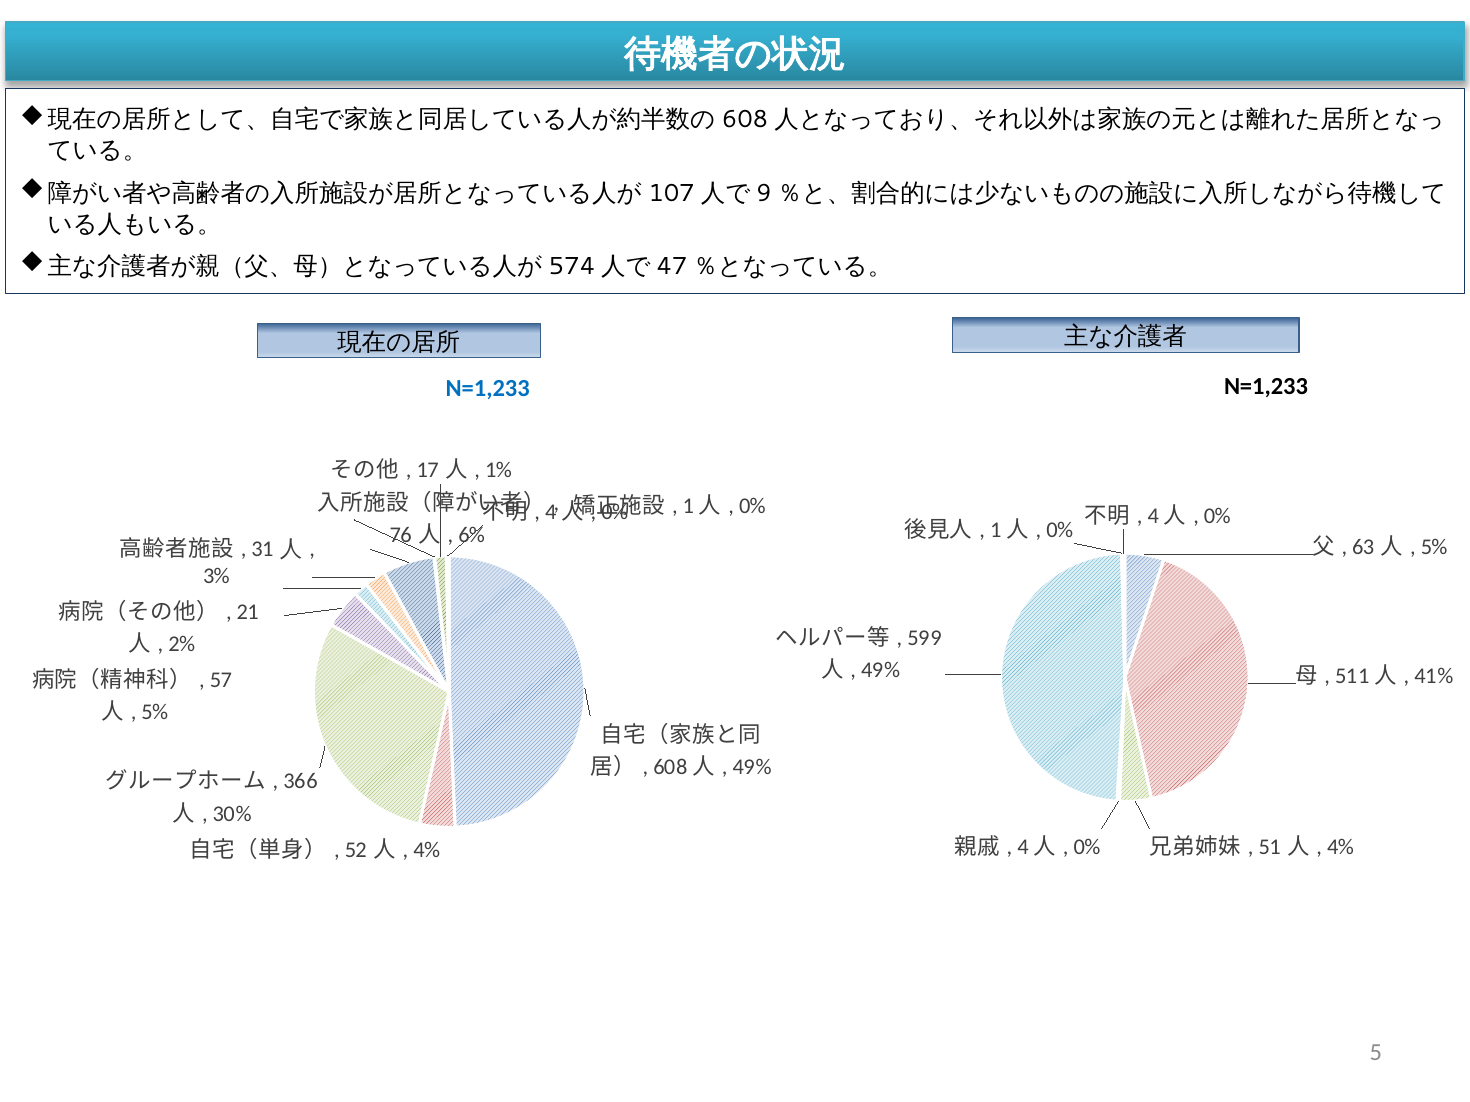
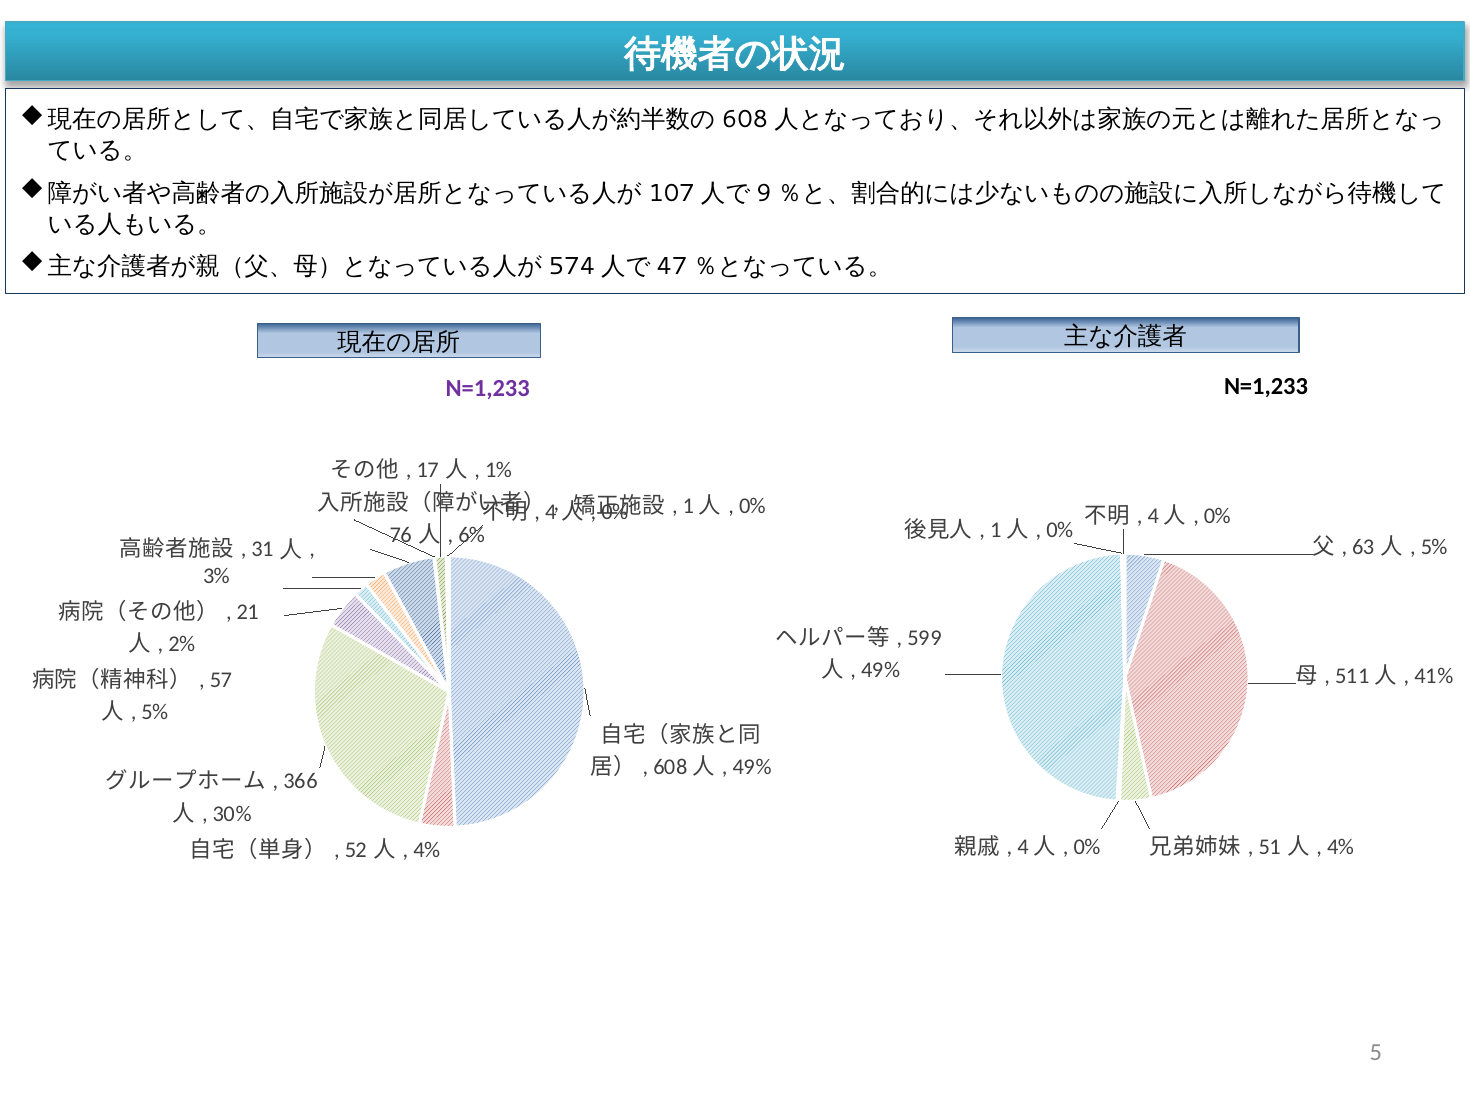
N=1,233 colour: blue -> purple (488, 389)
